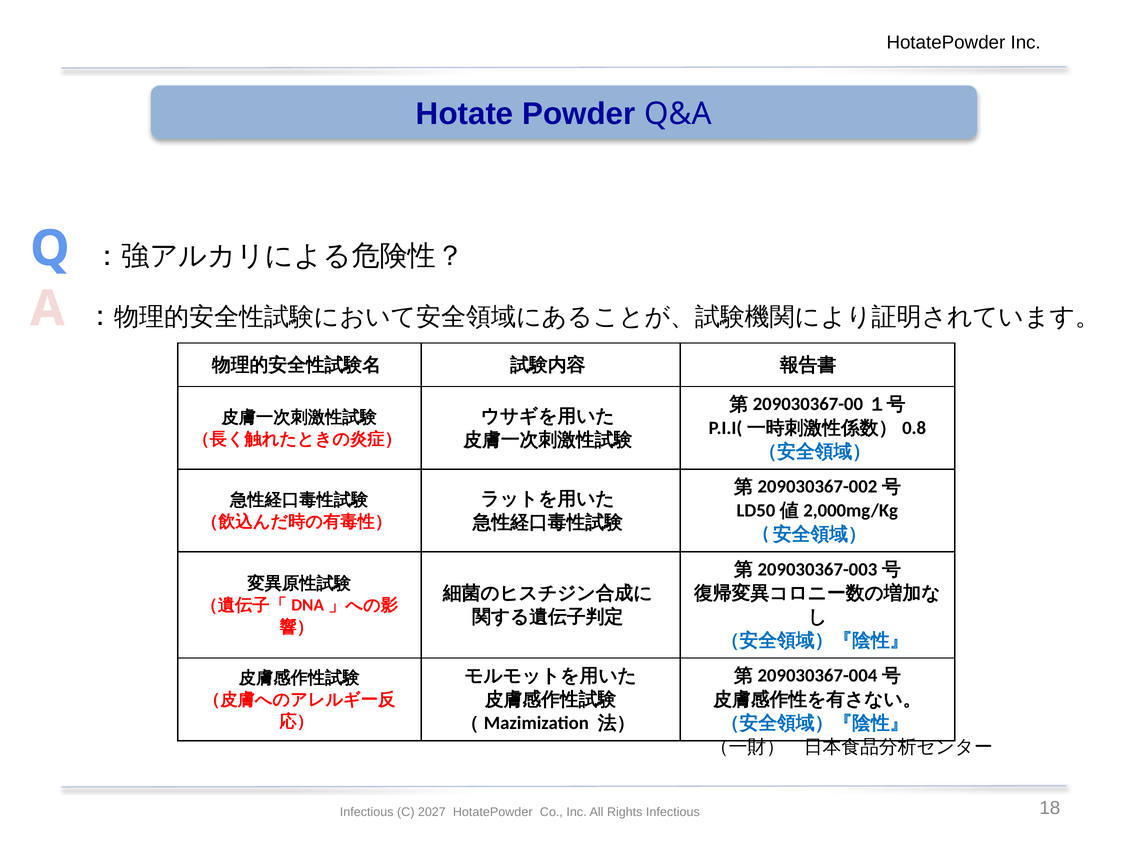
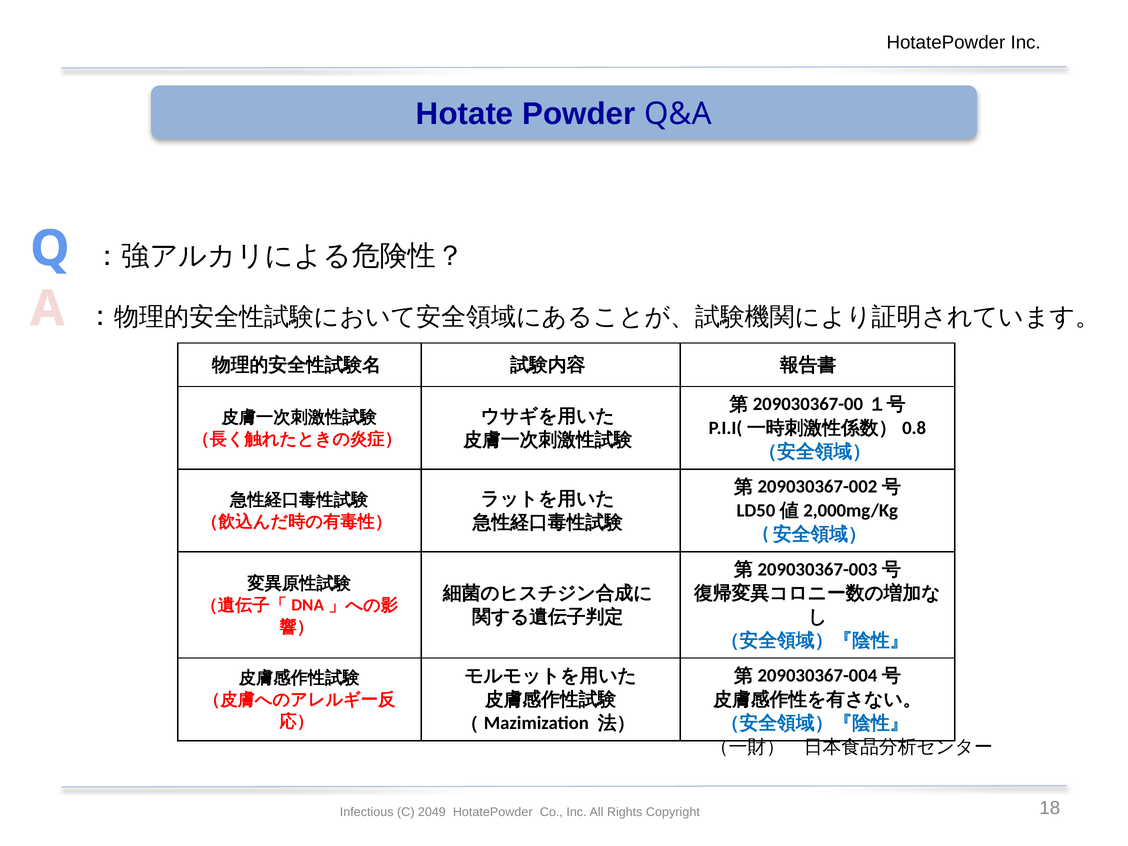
2027: 2027 -> 2049 (432, 812)
Rights Infectious: Infectious -> Copyright (673, 812)
